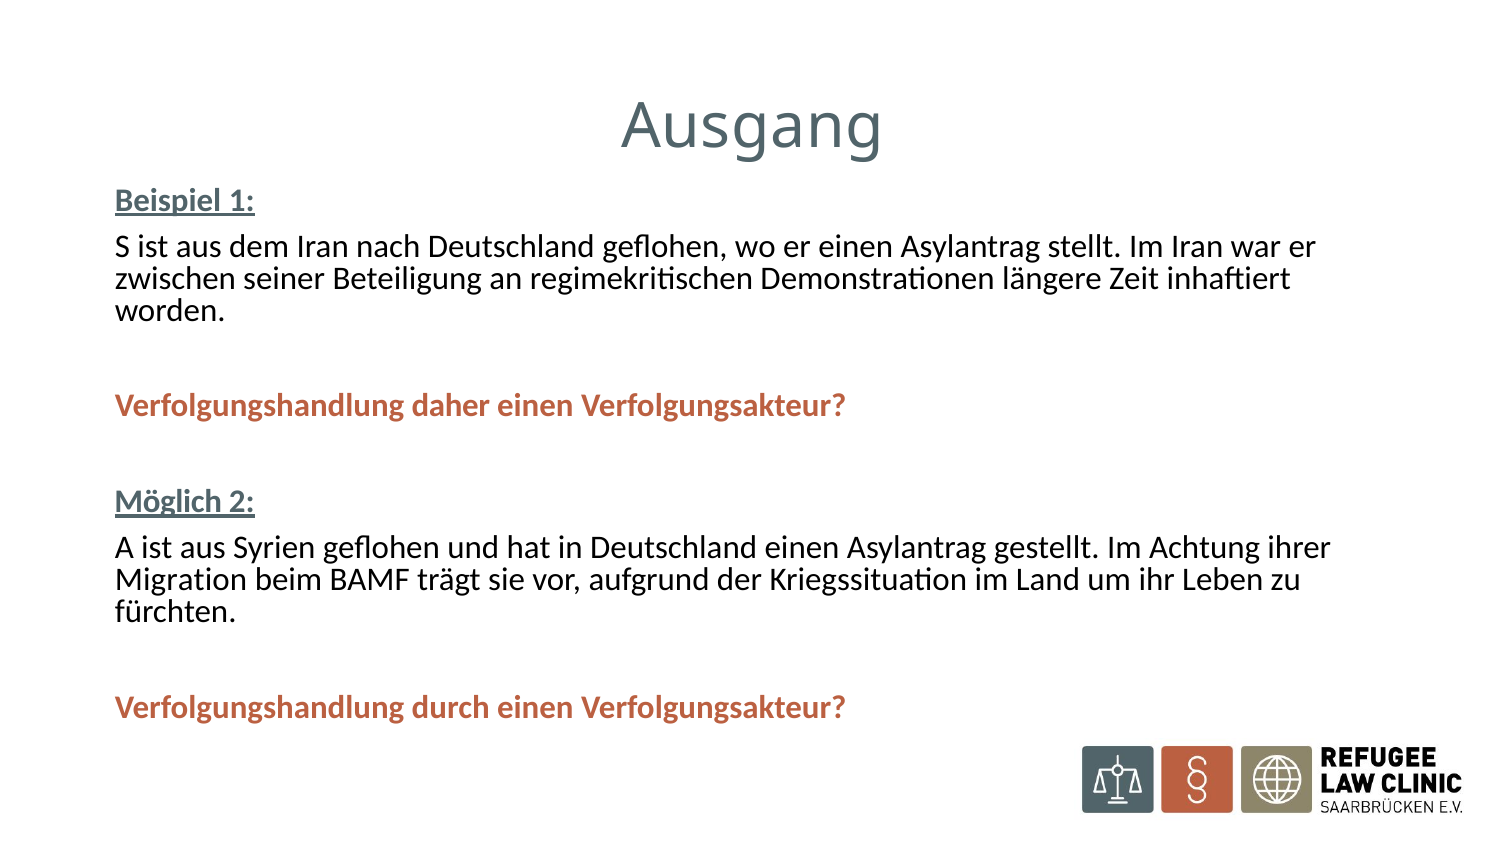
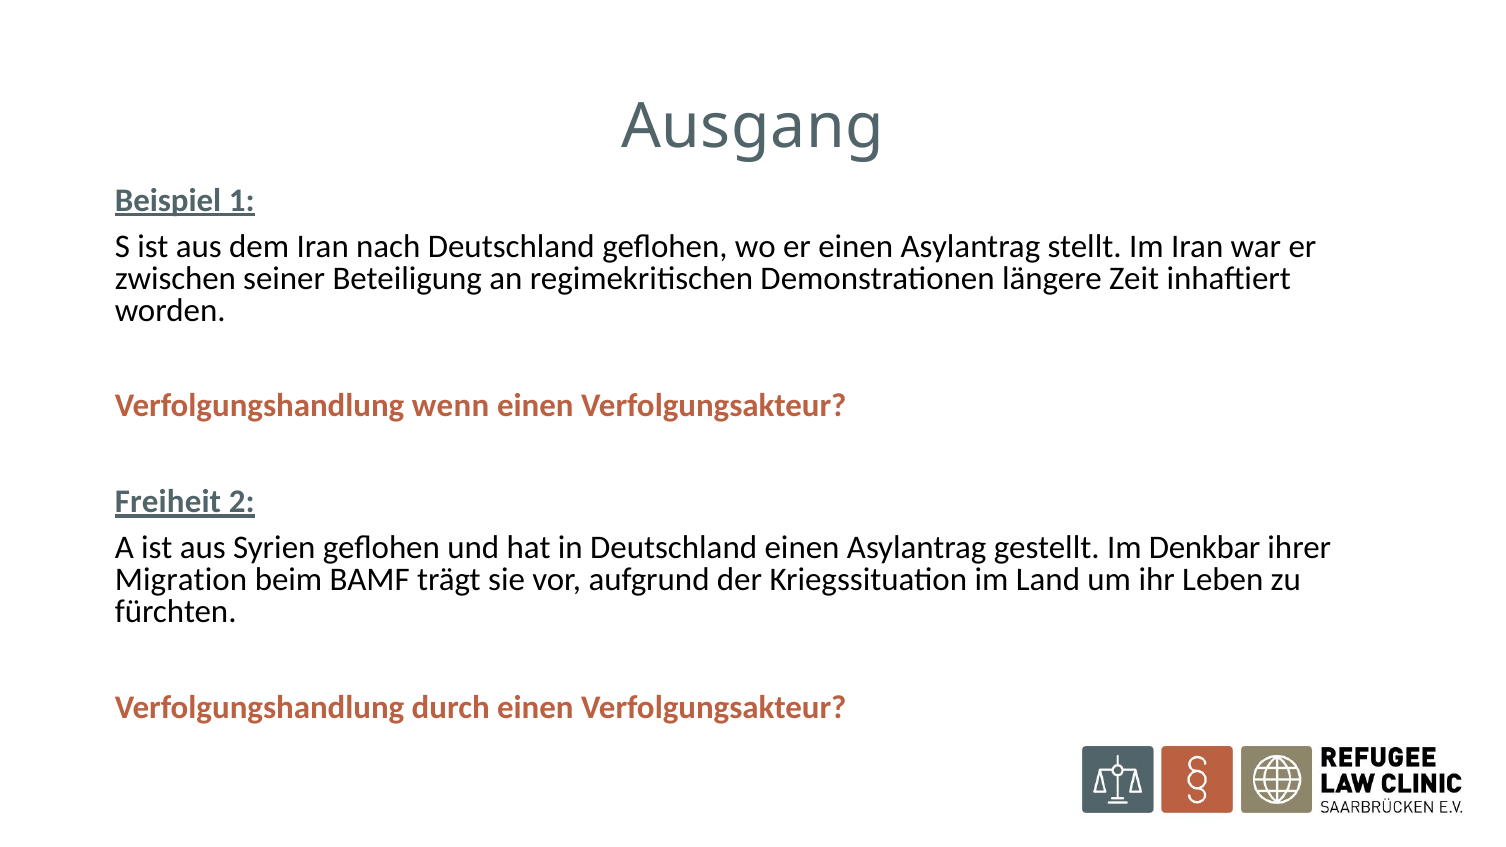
daher: daher -> wenn (451, 406)
Möglich: Möglich -> Freiheit (168, 502)
Achtung: Achtung -> Denkbar (1205, 548)
